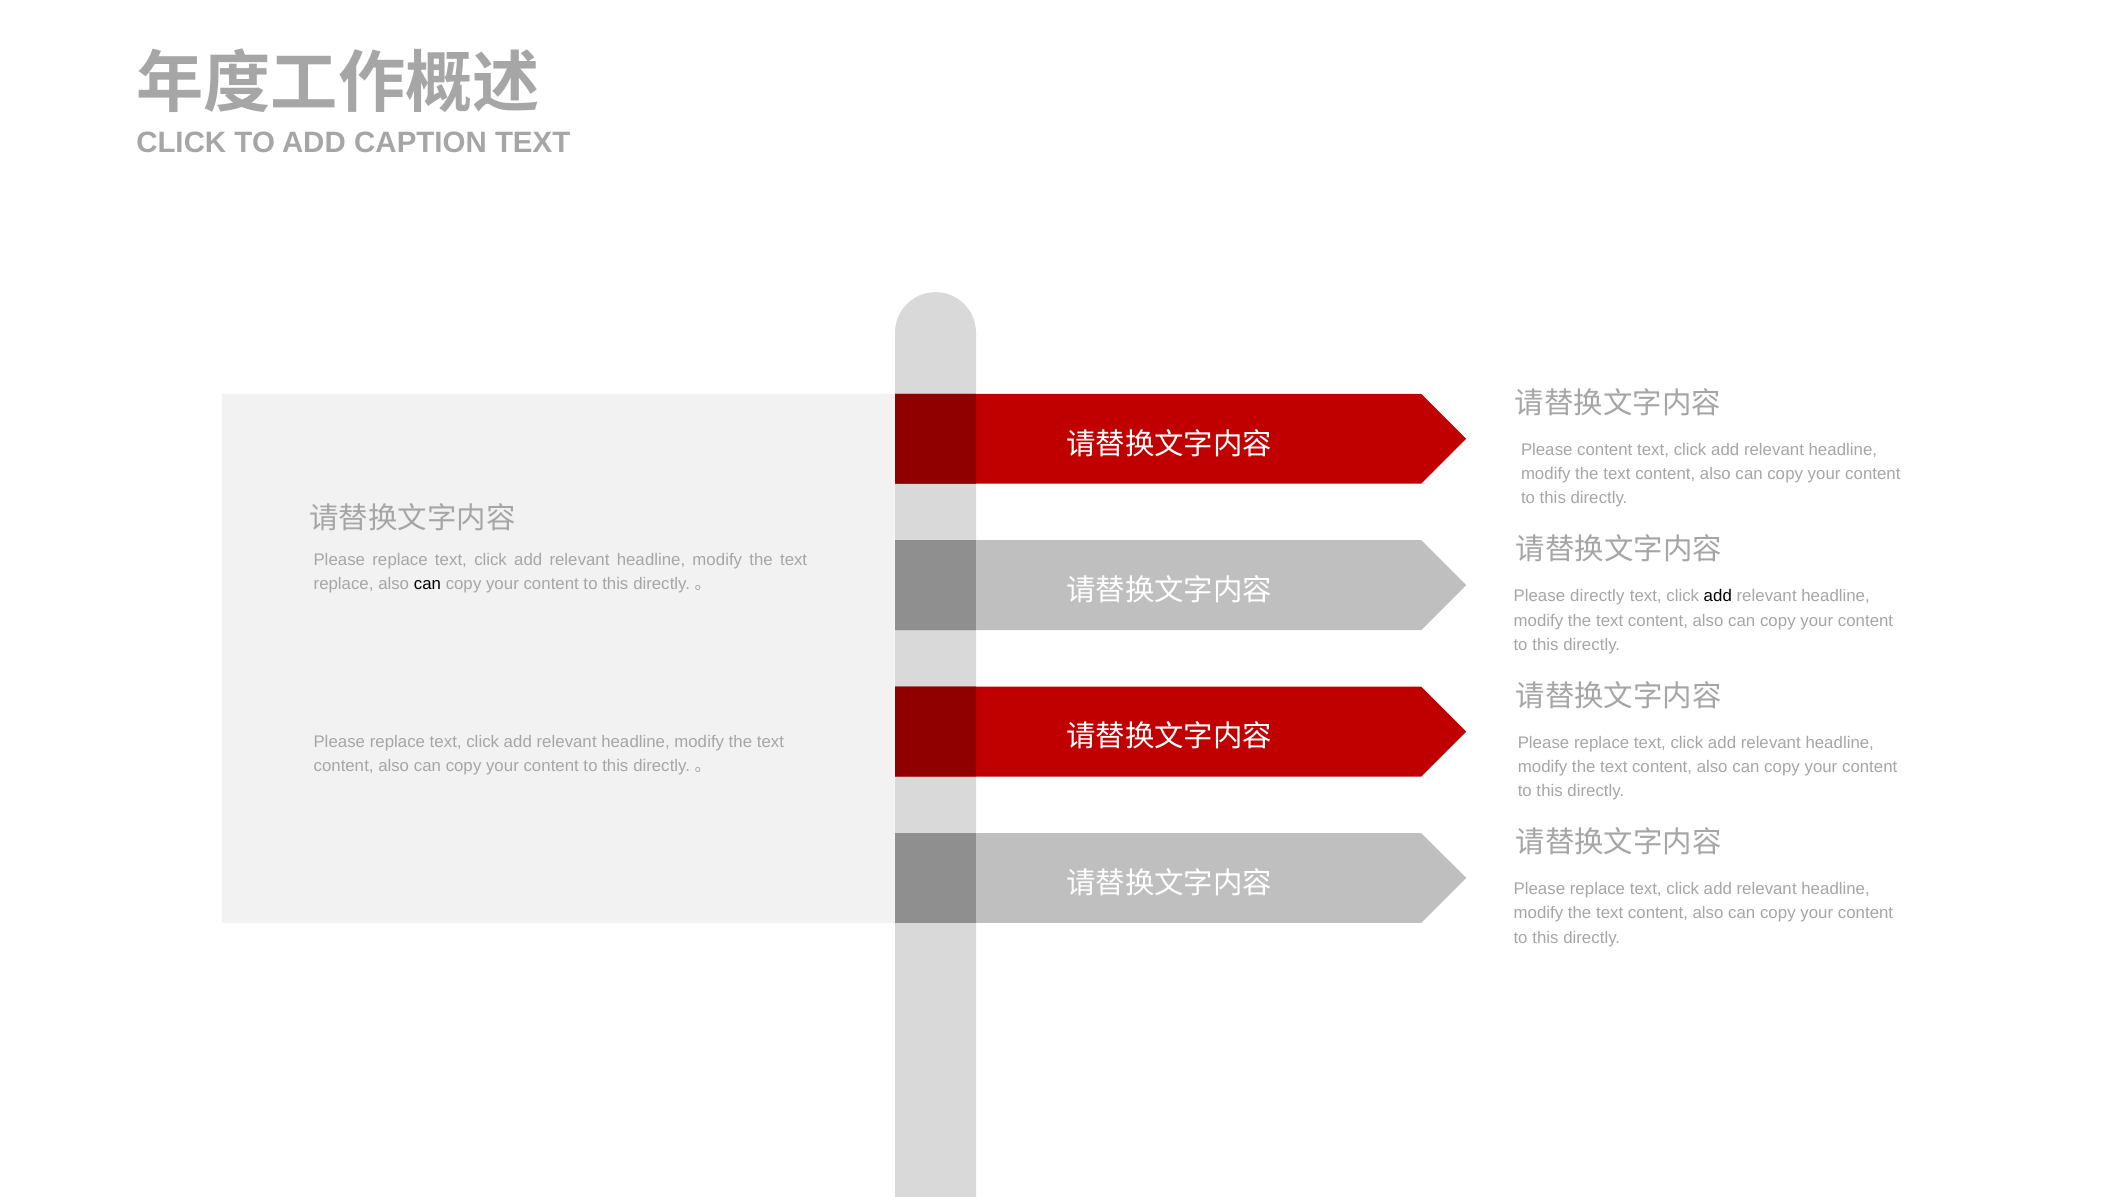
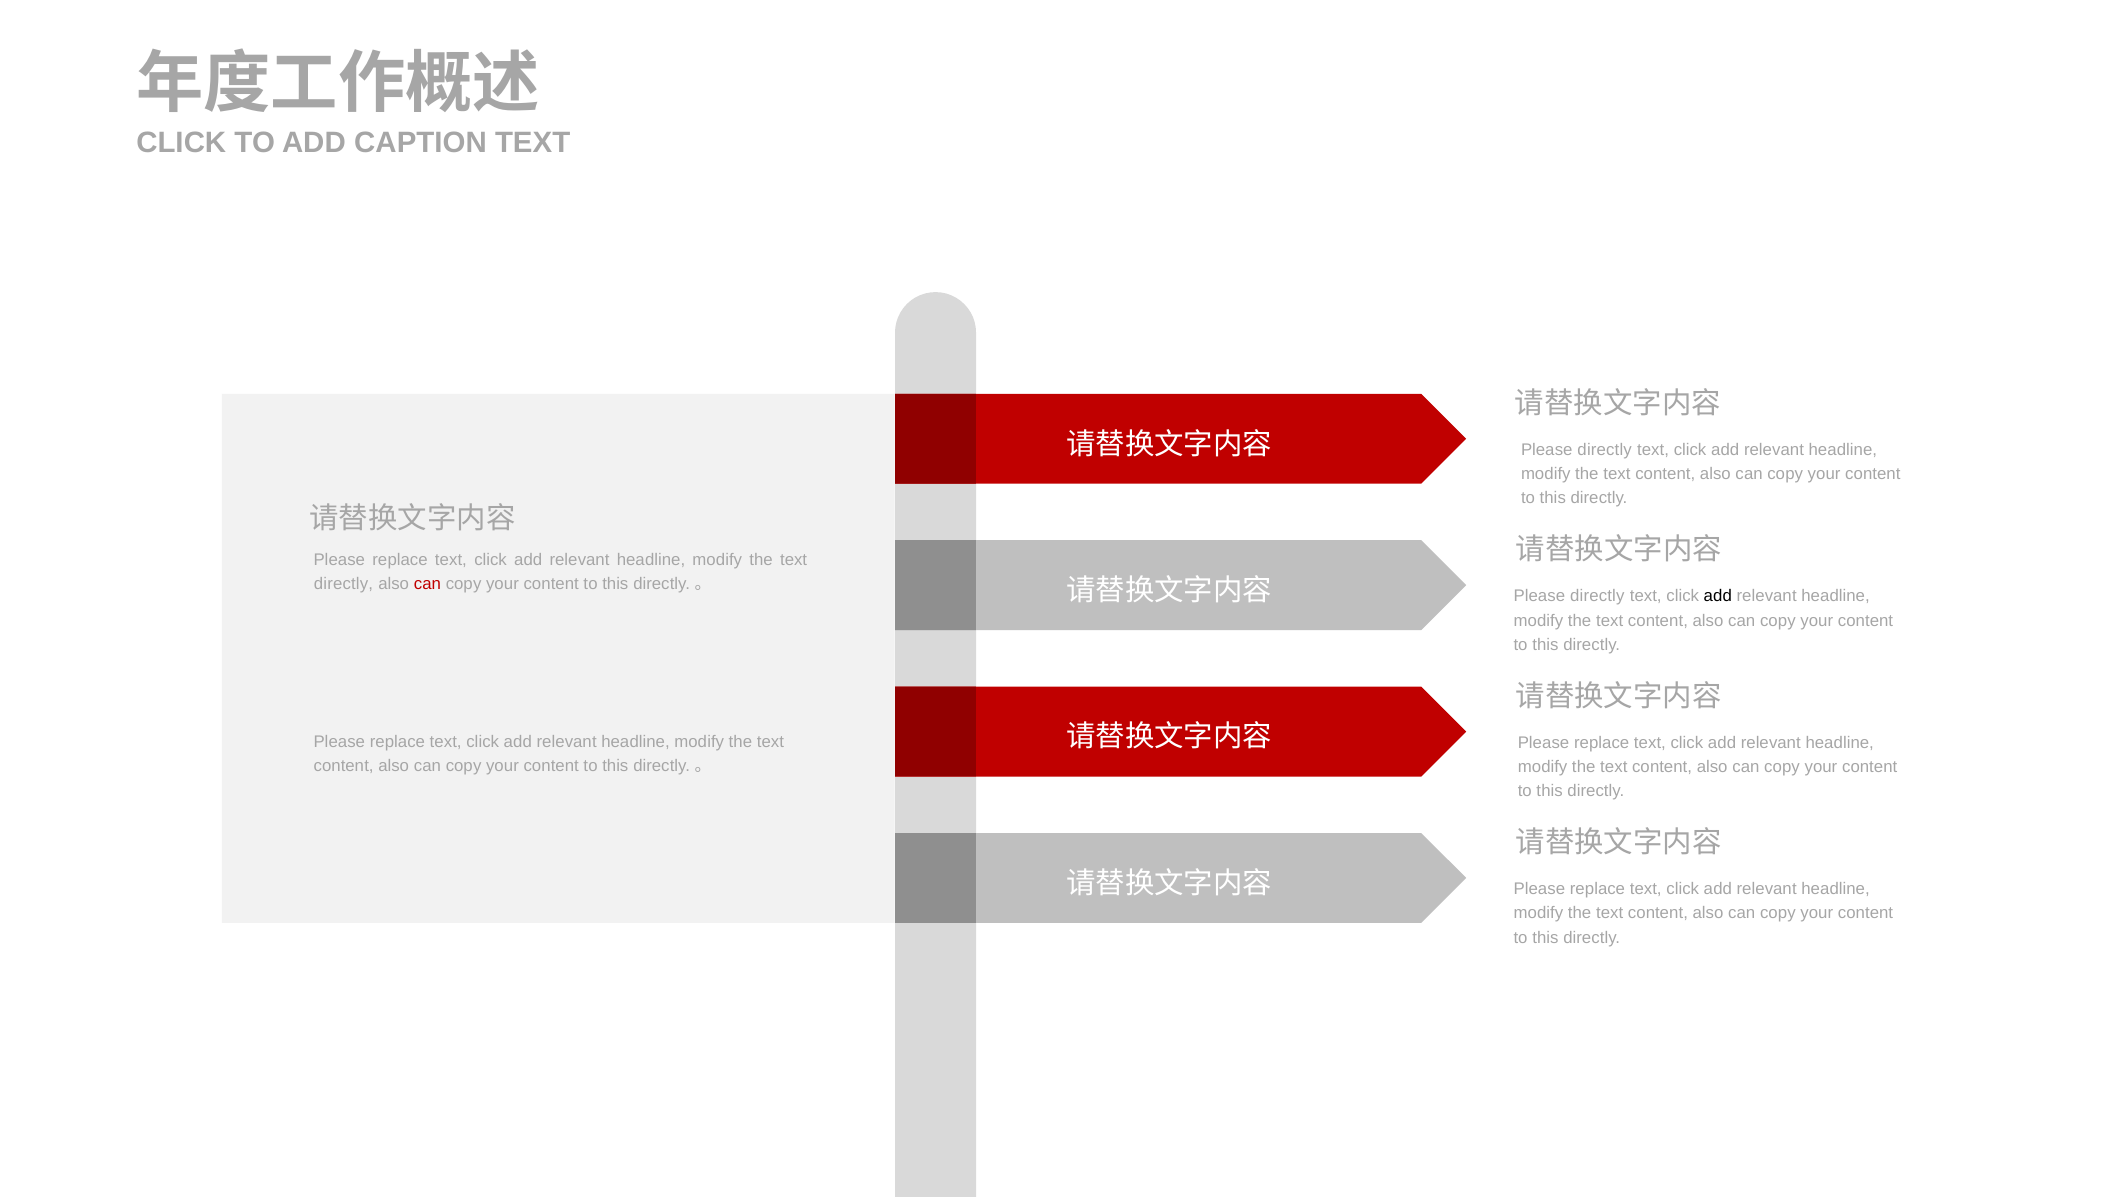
content: content -> directly (1605, 450)
replace: replace -> directly (343, 584)
can colour: black -> red (427, 584)
